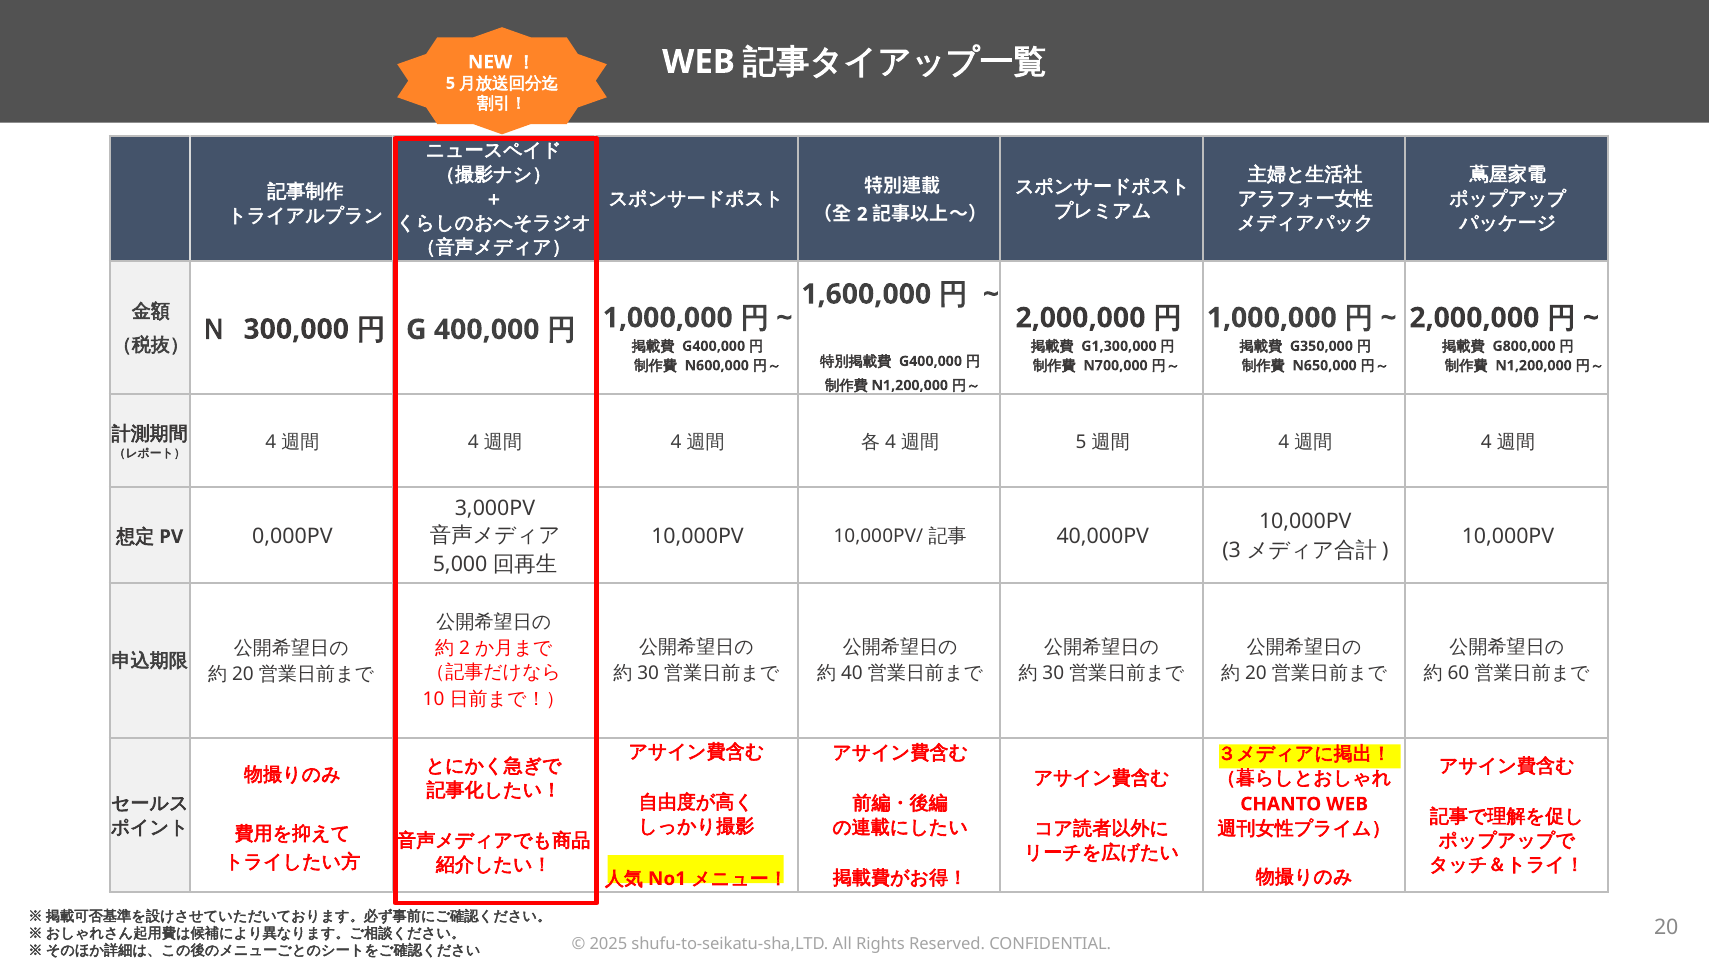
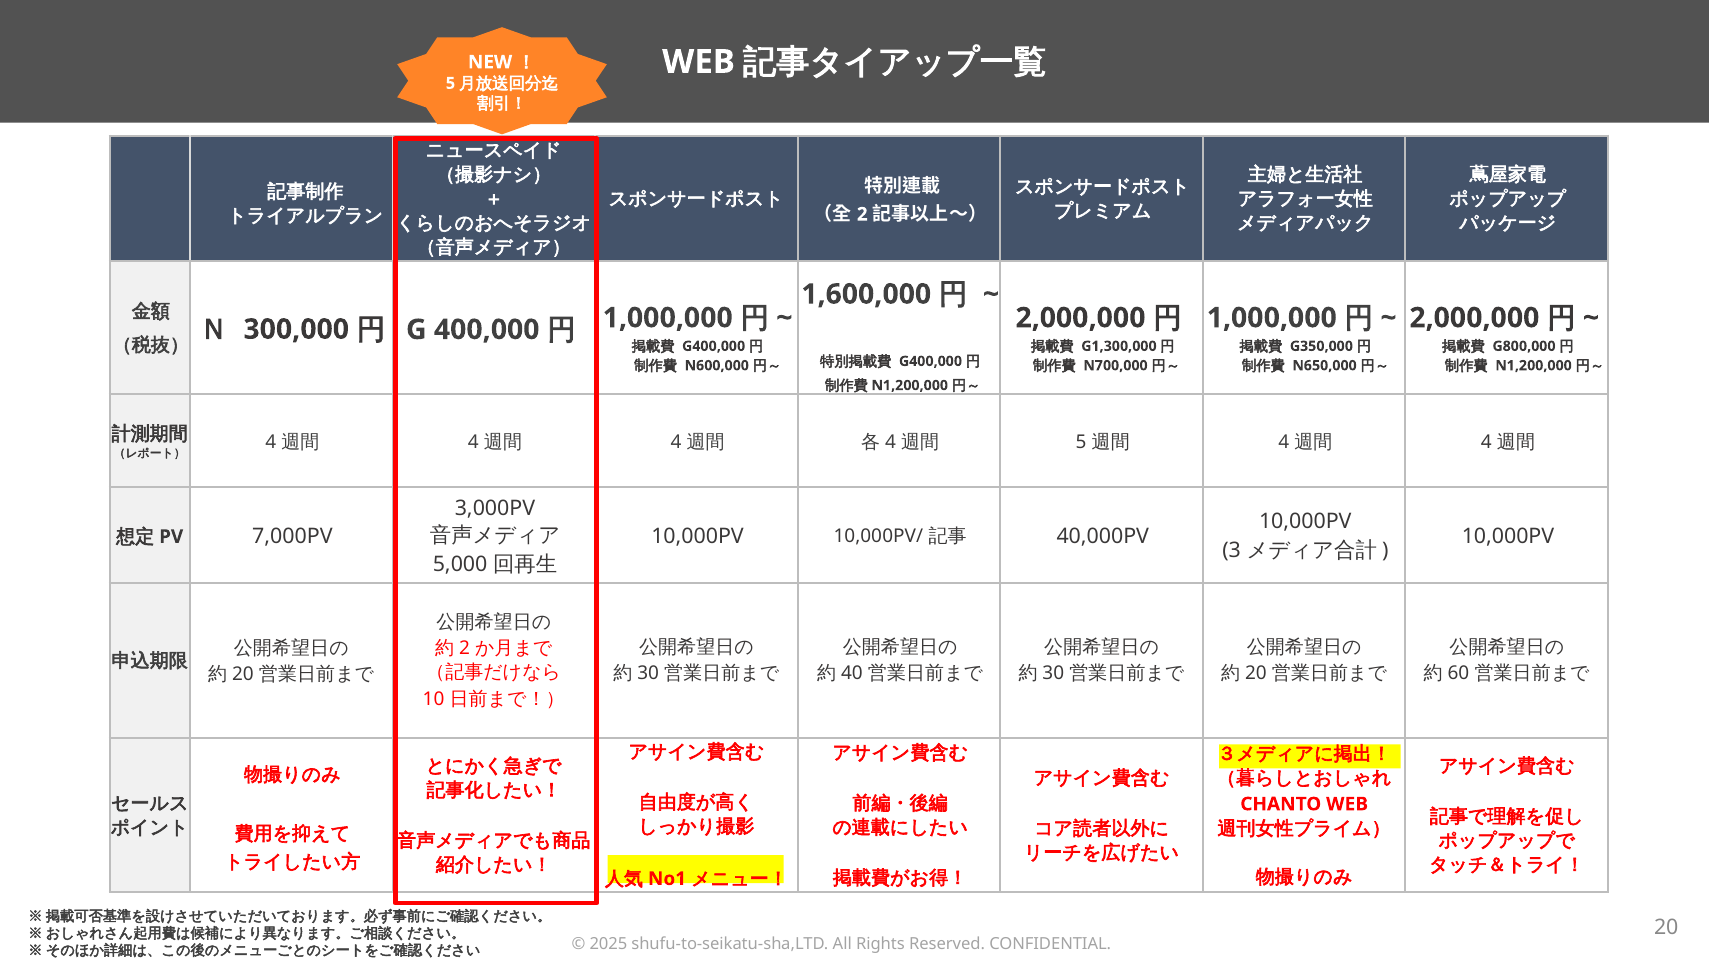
0,000PV: 0,000PV -> 7,000PV (292, 537)
